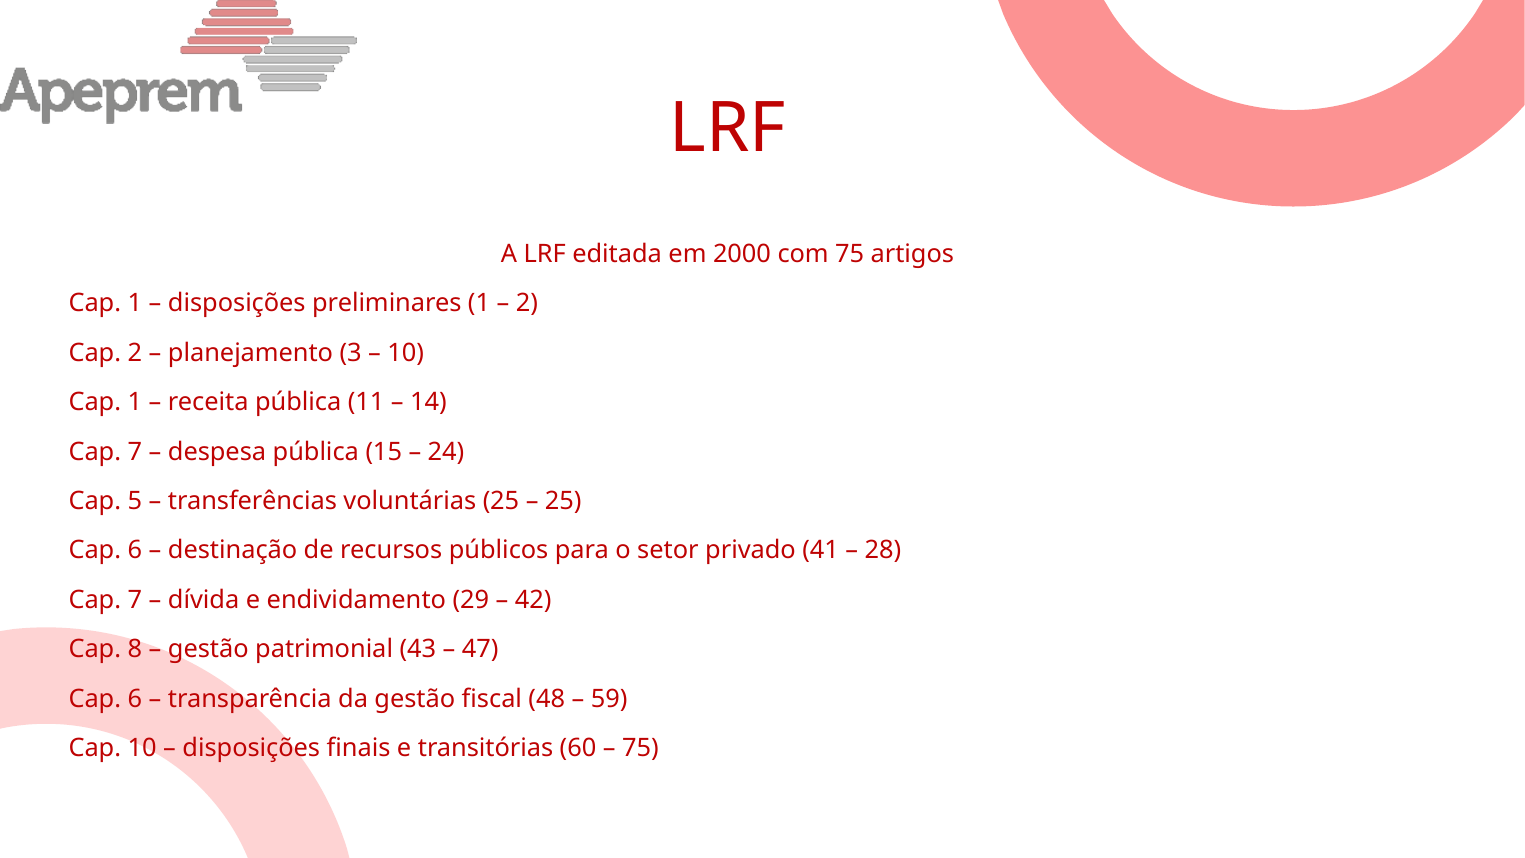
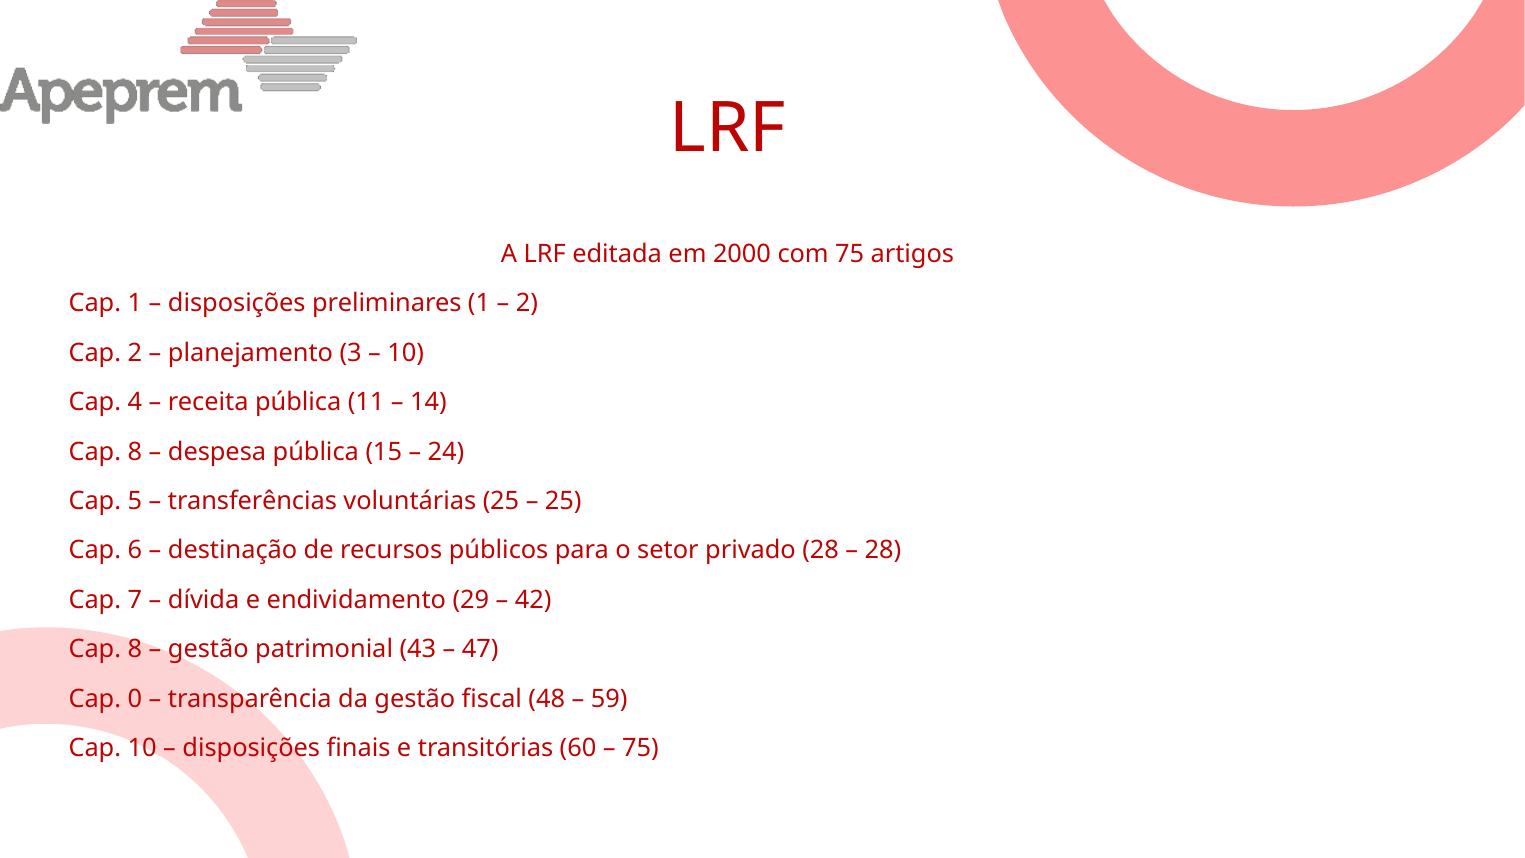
1: 1 -> 4 (135, 402)
7: 7 -> 8 (135, 452)
privado 41: 41 -> 28 (821, 550)
6: 6 -> 0 (135, 699)
